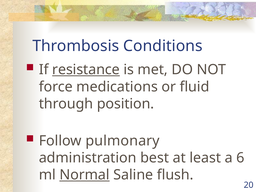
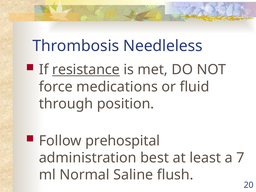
Conditions: Conditions -> Needleless (163, 46)
pulmonary: pulmonary -> prehospital (123, 141)
6: 6 -> 7 (240, 158)
Normal underline: present -> none (85, 175)
